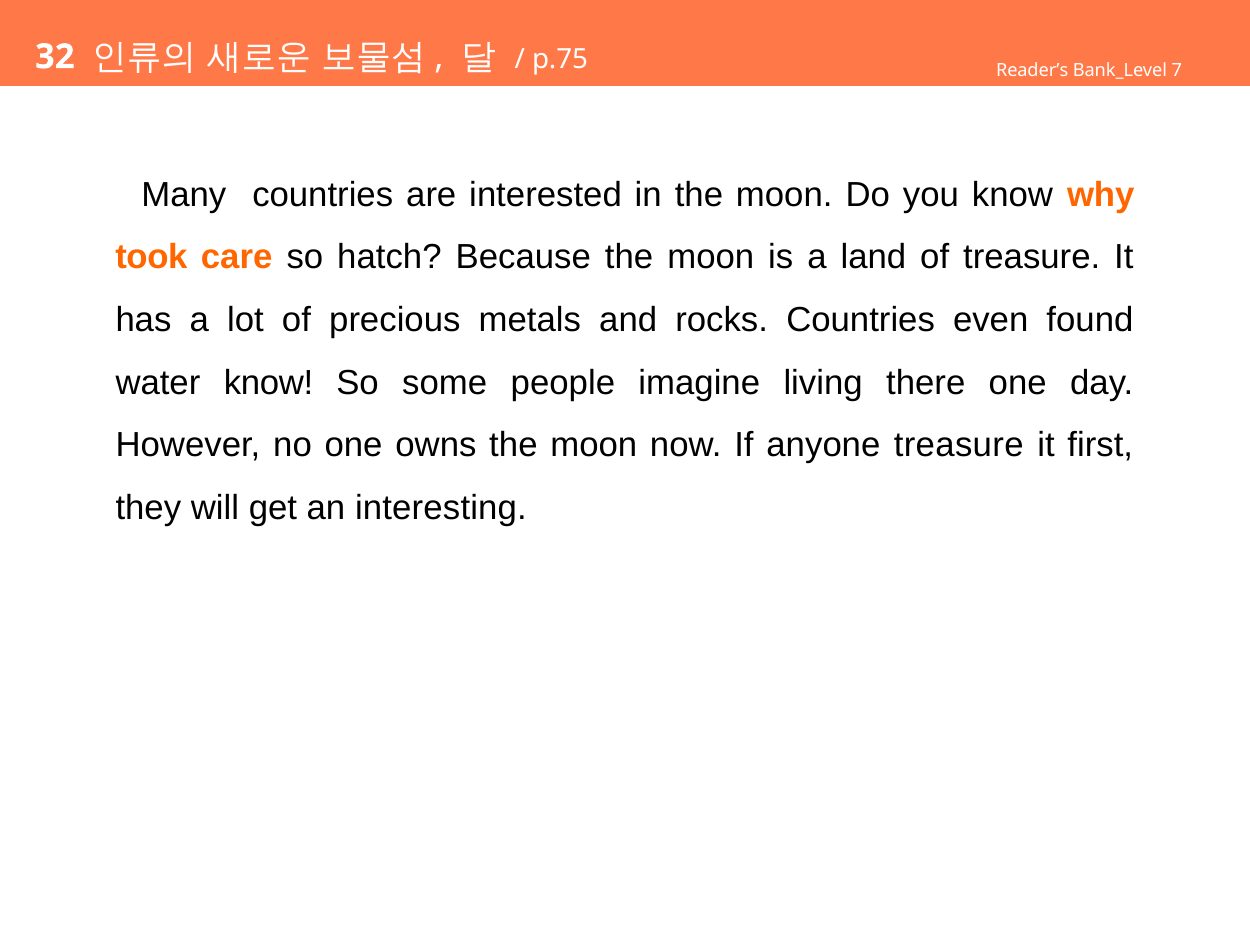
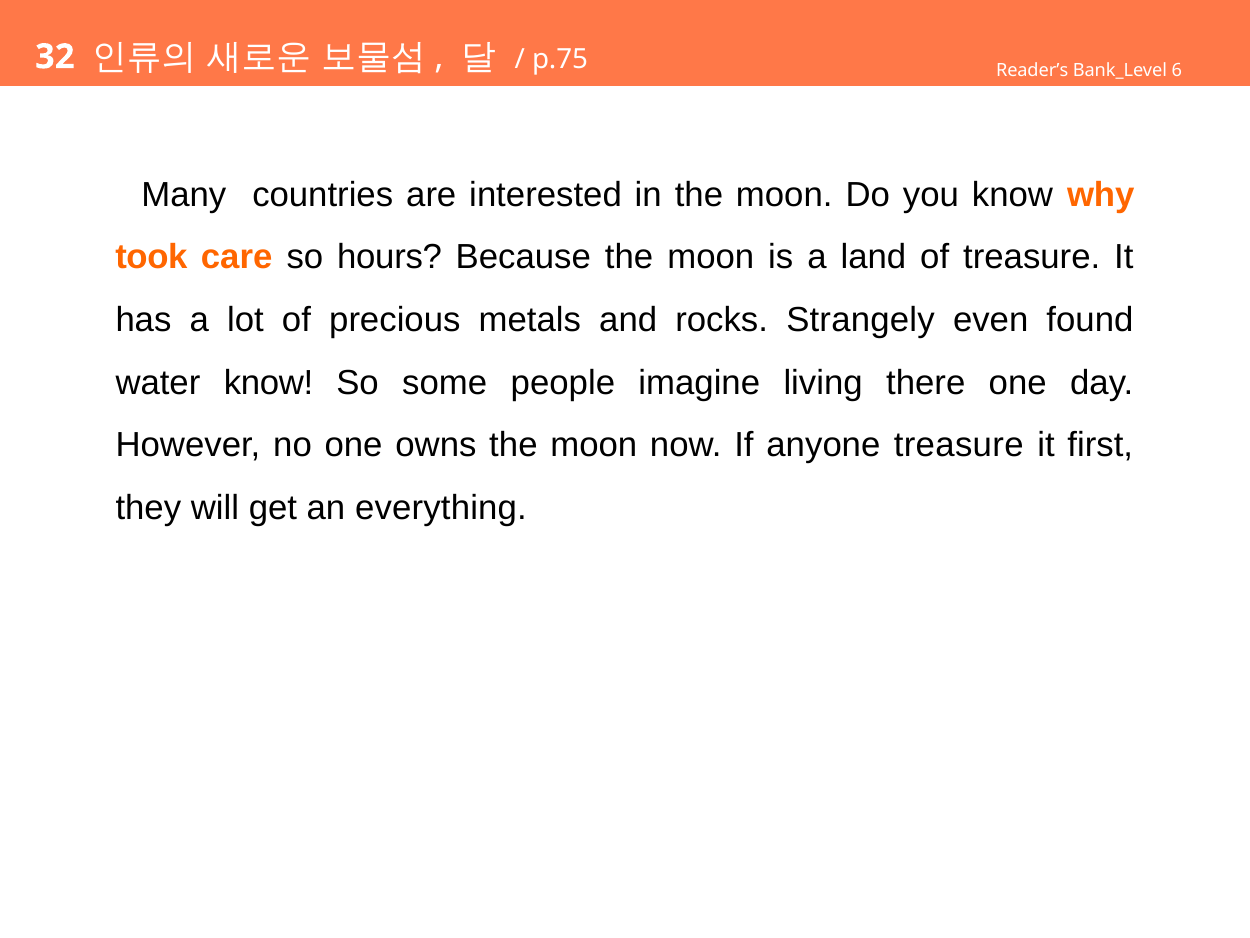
7: 7 -> 6 (1177, 70)
hatch: hatch -> hours (390, 257)
rocks Countries: Countries -> Strangely (860, 320)
interesting: interesting -> everything (441, 507)
